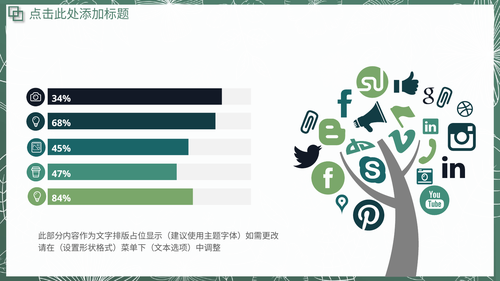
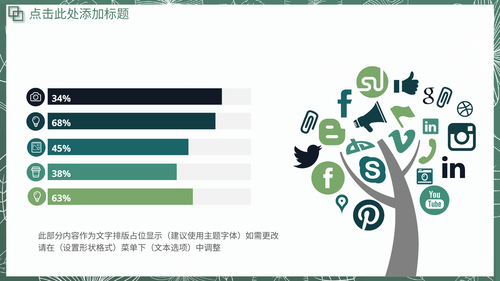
47%: 47% -> 38% (61, 174)
84%: 84% -> 63% (61, 199)
